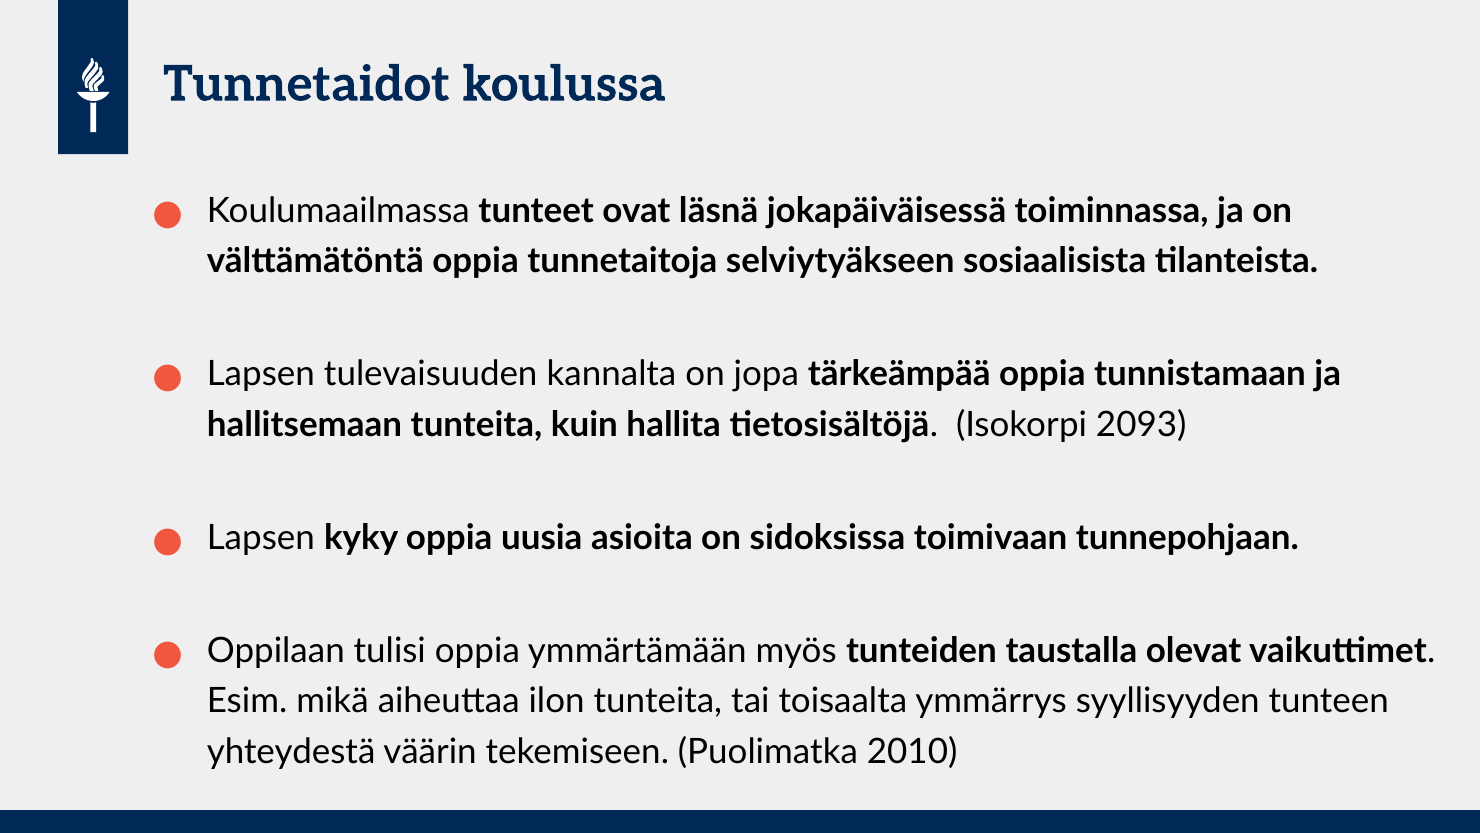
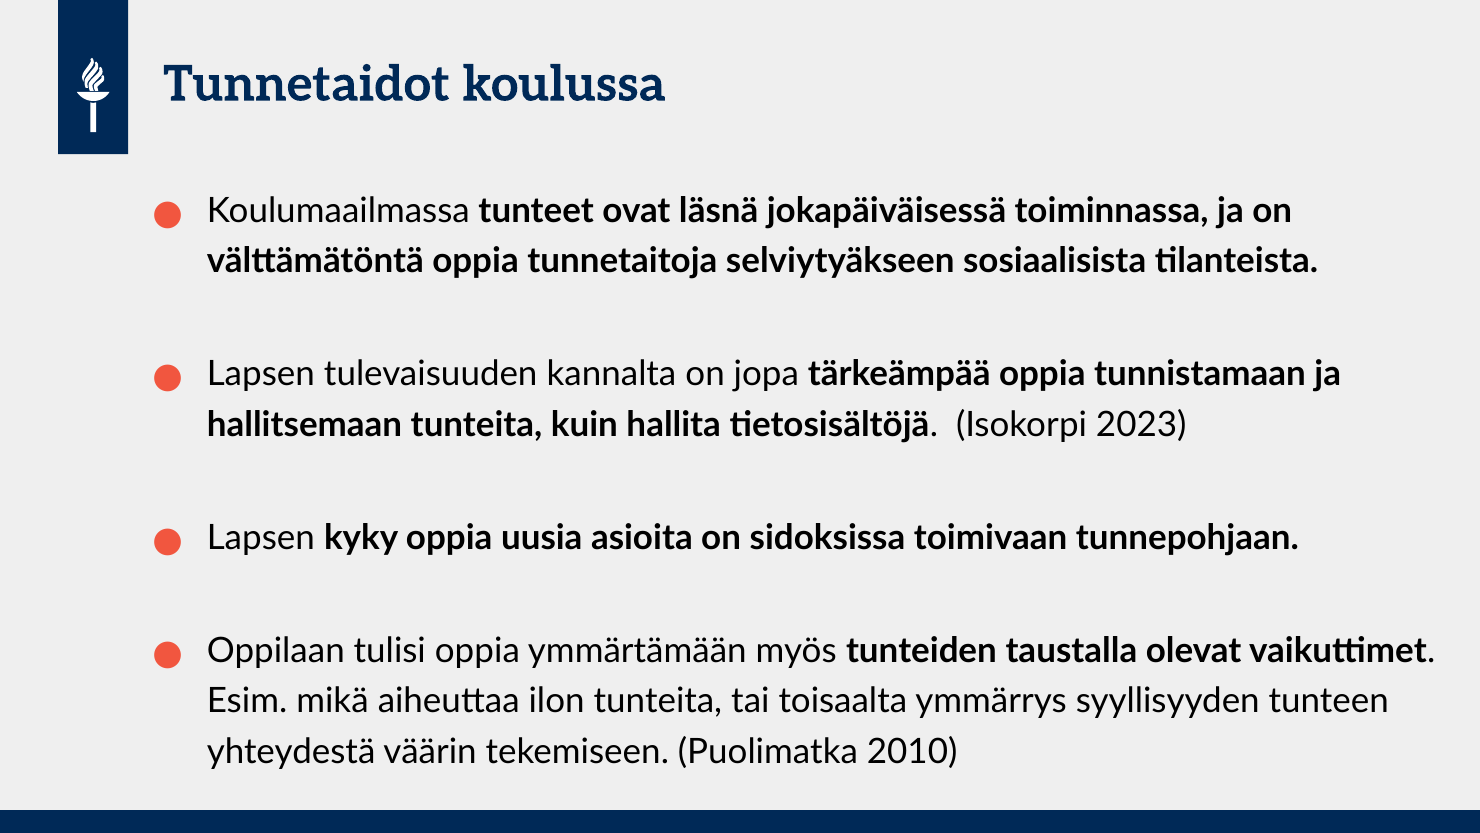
2093: 2093 -> 2023 (1141, 424)
